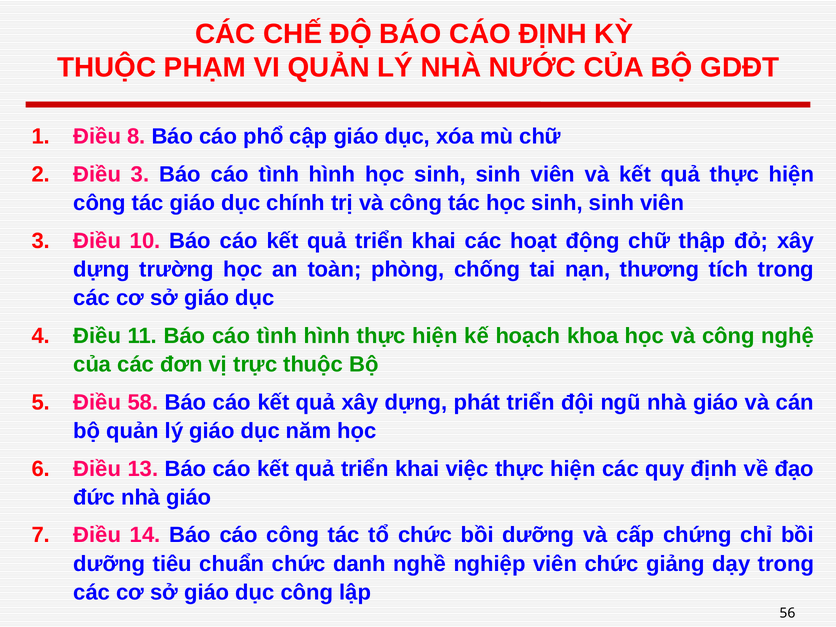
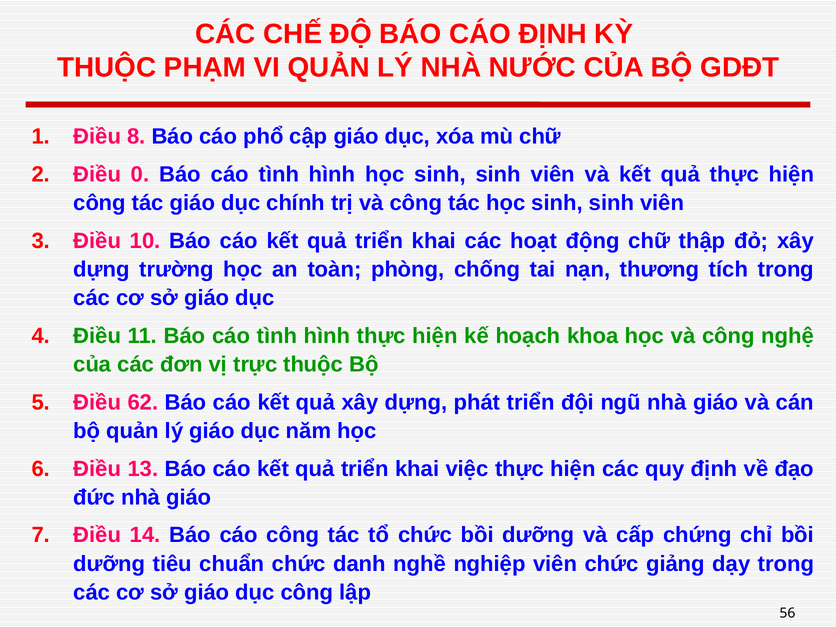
Điều 3: 3 -> 0 (140, 175)
58: 58 -> 62 (143, 402)
